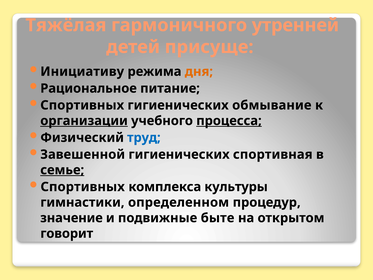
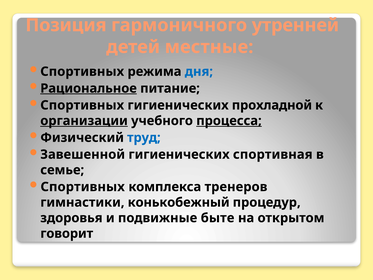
Тяжёлая: Тяжёлая -> Позиция (66, 25)
присуще: присуще -> местные (209, 47)
Инициативу: Инициативу -> Спортивных (82, 71)
дня colour: orange -> blue (199, 71)
Рациональное underline: none -> present (89, 88)
обмывание: обмывание -> прохладной (272, 105)
семье underline: present -> none (62, 170)
культуры: культуры -> тренеров (236, 187)
определенном: определенном -> конькобежный (179, 202)
значение: значение -> здоровья (71, 218)
